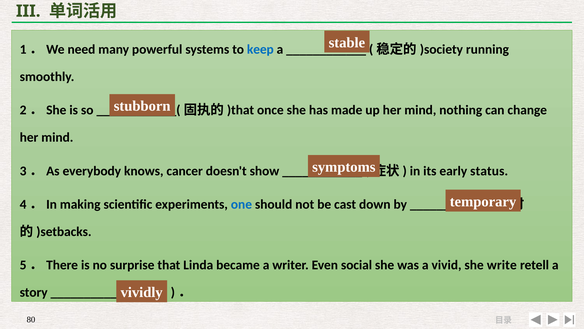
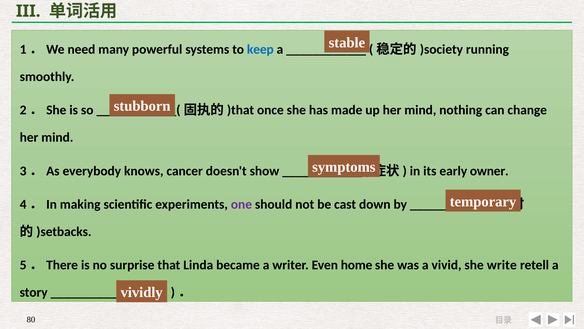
status: status -> owner (489, 171)
one colour: blue -> purple (241, 204)
social: social -> home (357, 265)
